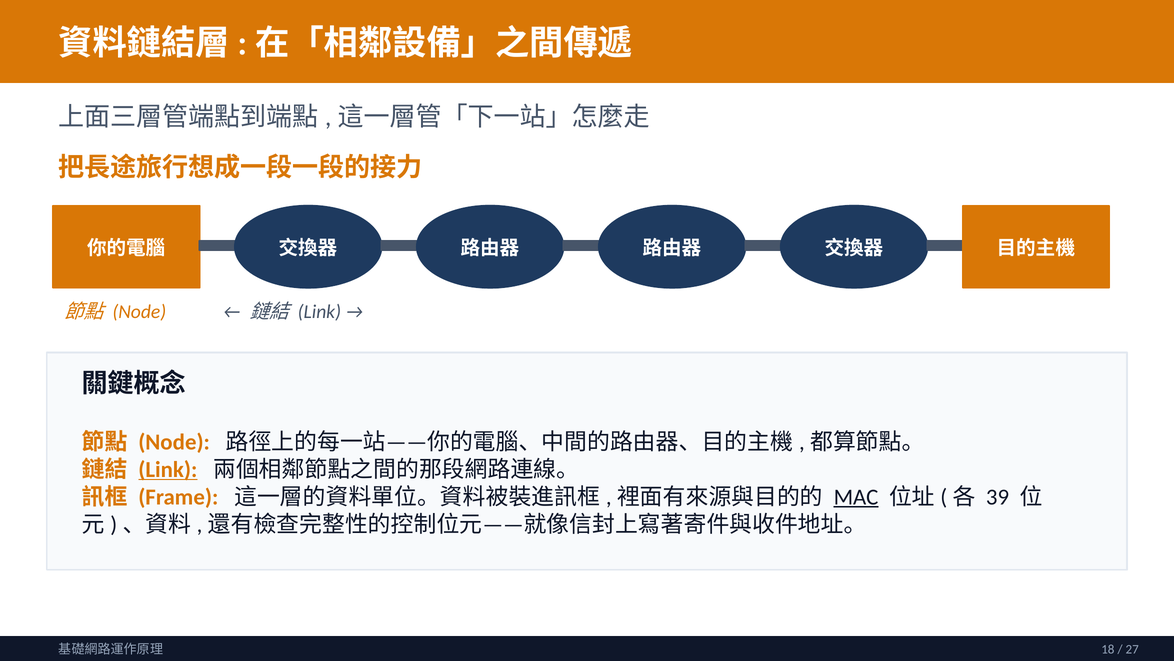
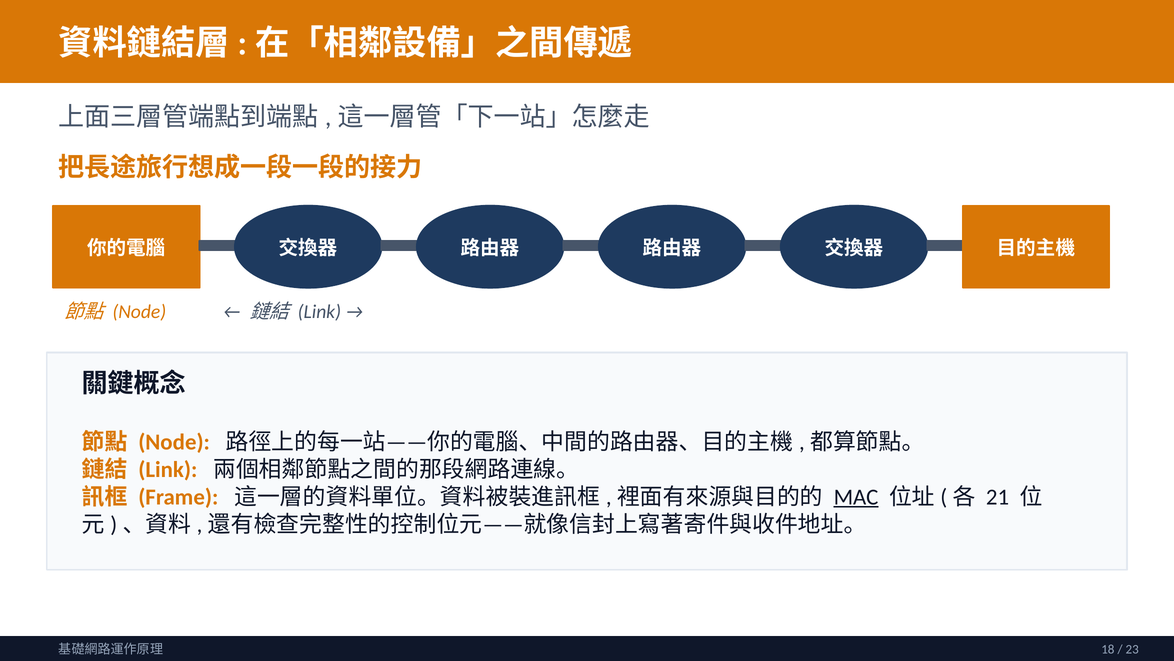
Link underline: present -> none (168, 469)
39: 39 -> 21 (998, 497)
27: 27 -> 23 (1132, 649)
